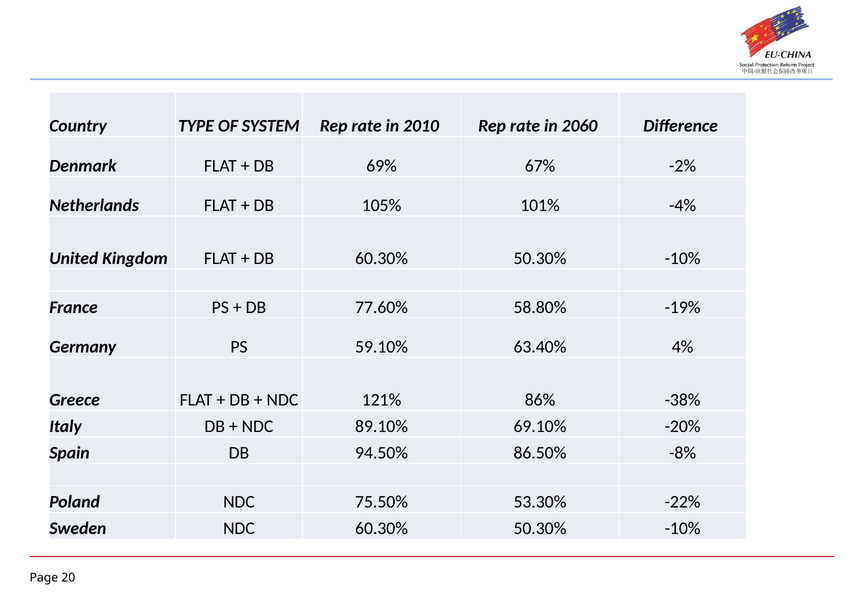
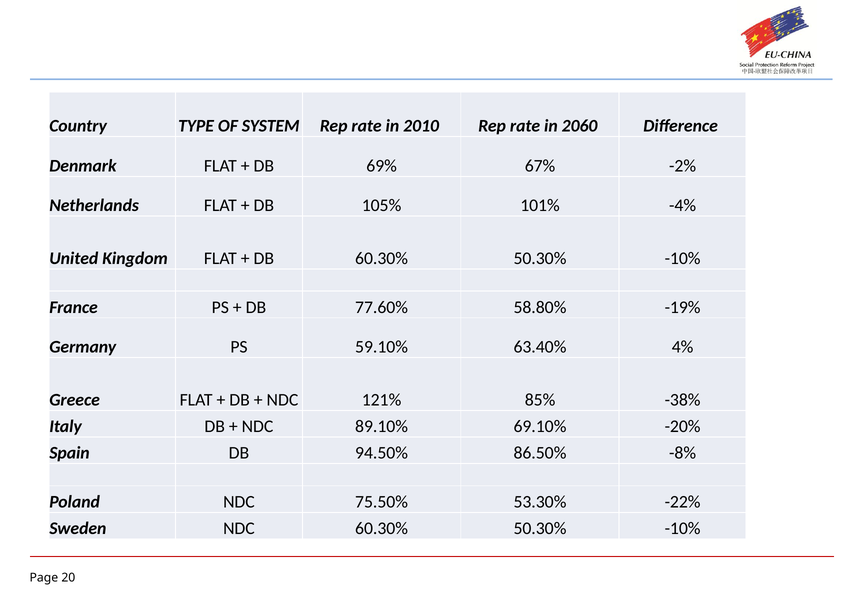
86%: 86% -> 85% (540, 400)
